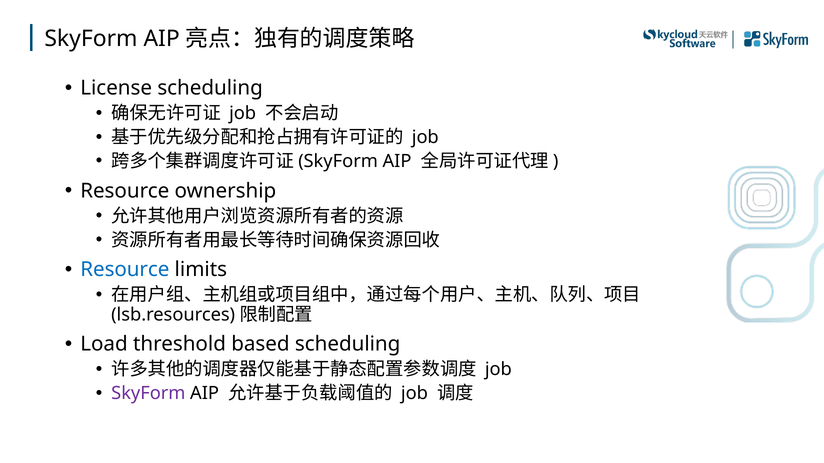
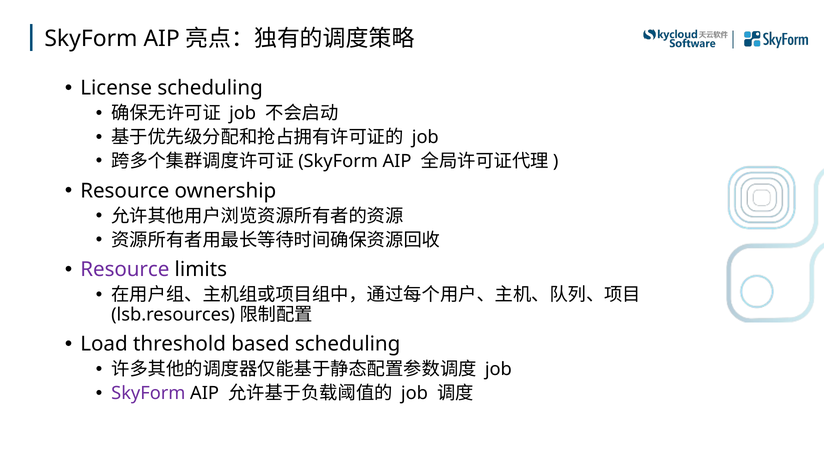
Resource colour: blue -> purple (125, 270)
